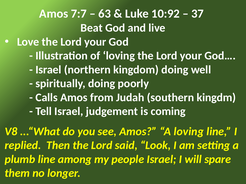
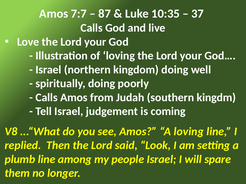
63: 63 -> 87 (105, 14)
10:92: 10:92 -> 10:35 (166, 14)
Beat: Beat -> Calls (92, 28)
